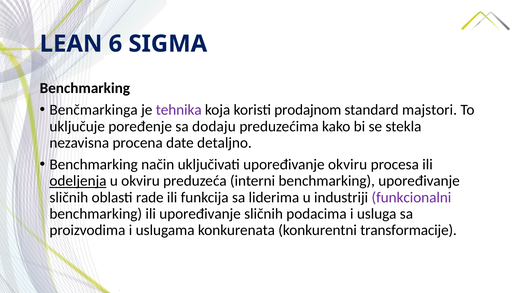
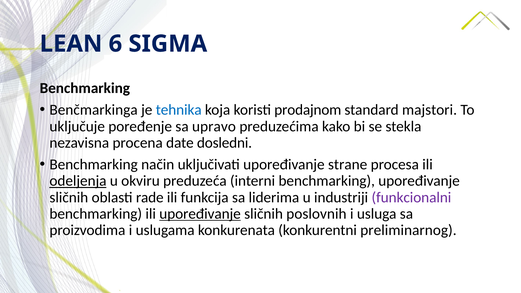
tehnika colour: purple -> blue (179, 110)
dodaju: dodaju -> upravo (214, 126)
detaljno: detaljno -> dosledni (225, 143)
upoređivanje okviru: okviru -> strane (348, 165)
upoređivanje underline: none -> present (200, 214)
podacima: podacima -> poslovnih (316, 214)
transformacije: transformacije -> preliminarnog (408, 230)
